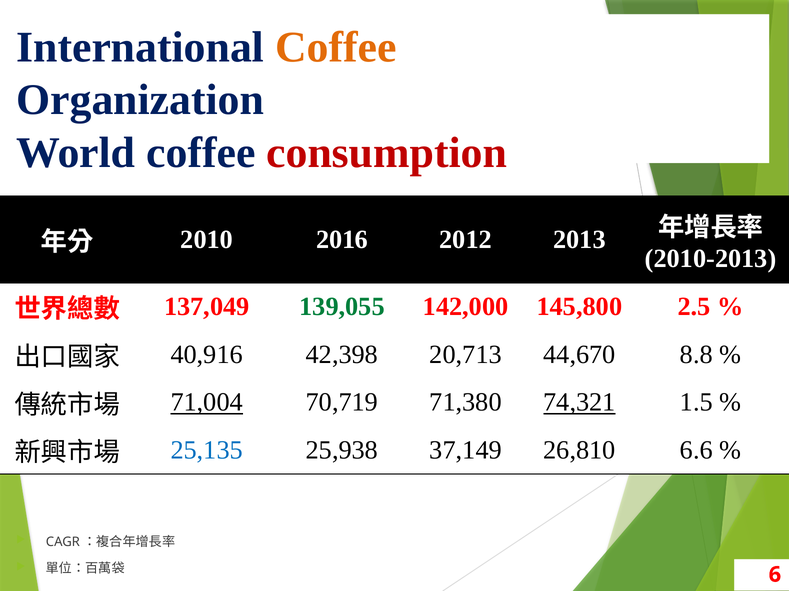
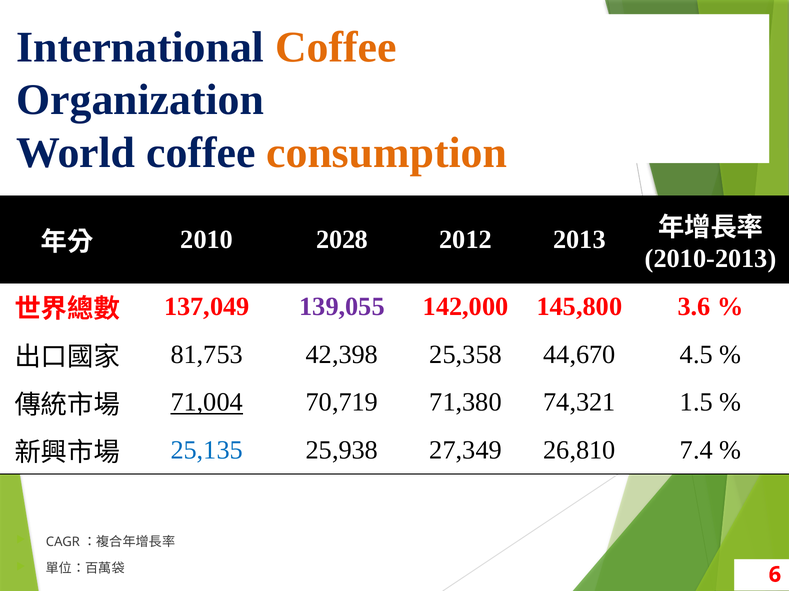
consumption colour: red -> orange (387, 153)
2016: 2016 -> 2028 (342, 240)
139,055 colour: green -> purple (342, 307)
2.5: 2.5 -> 3.6 (694, 307)
40,916: 40,916 -> 81,753 (207, 355)
20,713: 20,713 -> 25,358 (466, 355)
8.8: 8.8 -> 4.5 (696, 355)
74,321 underline: present -> none (579, 403)
37,149: 37,149 -> 27,349 (466, 451)
6.6: 6.6 -> 7.4 (696, 451)
